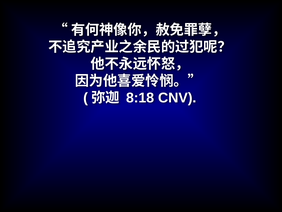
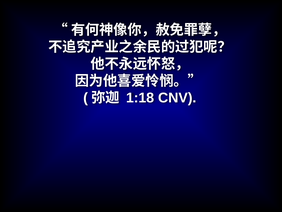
8:18: 8:18 -> 1:18 (140, 98)
